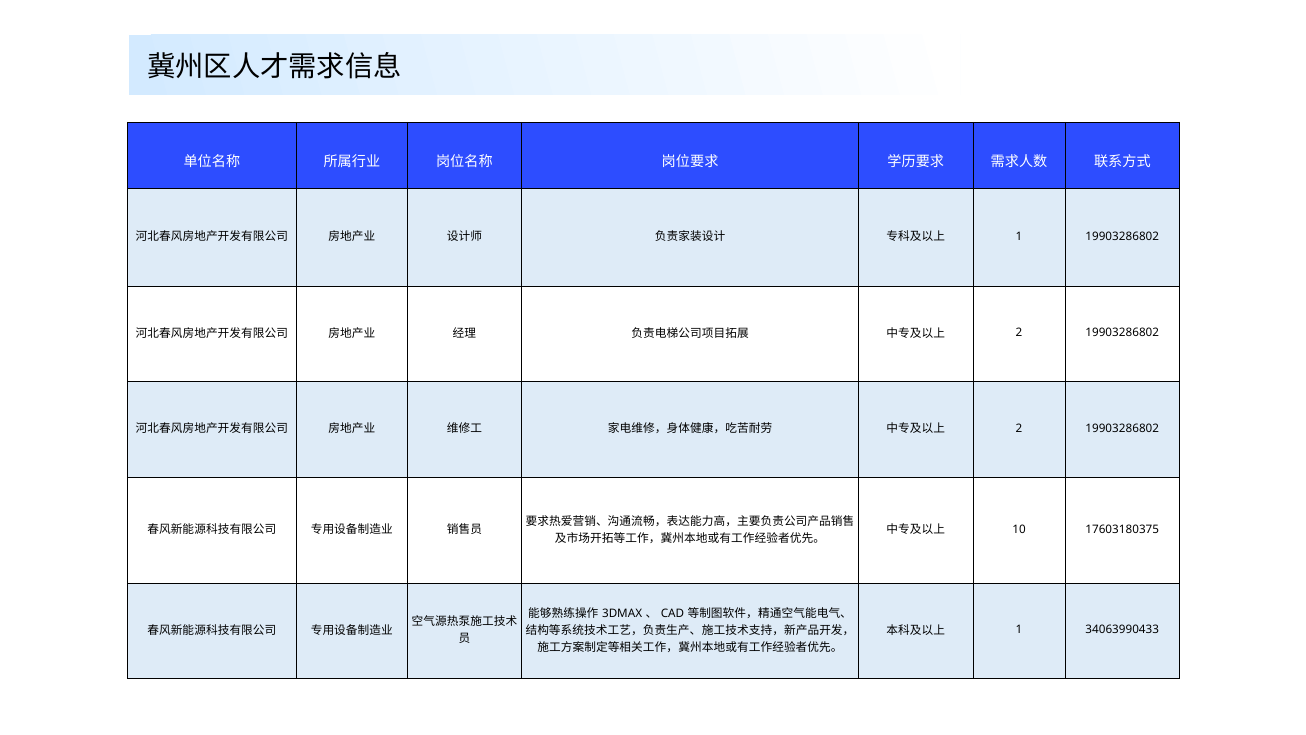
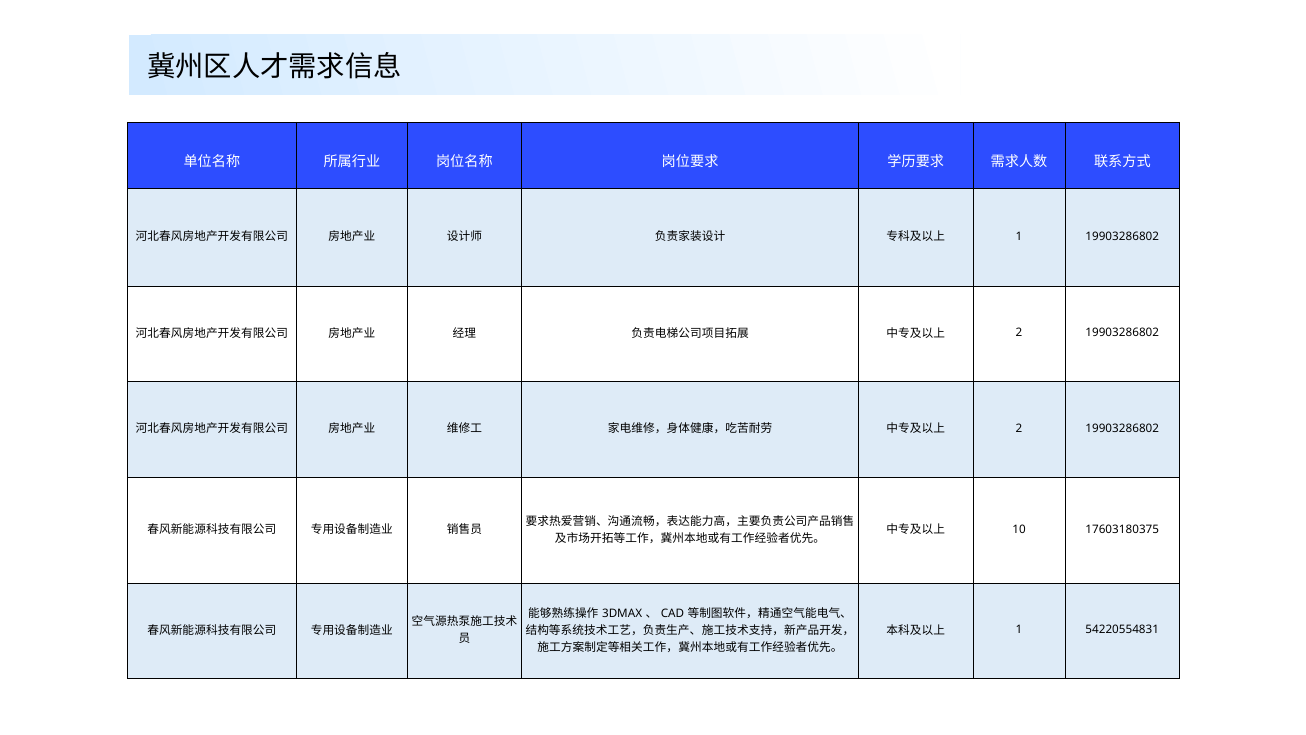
34063990433: 34063990433 -> 54220554831 (1122, 630)
